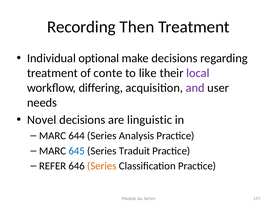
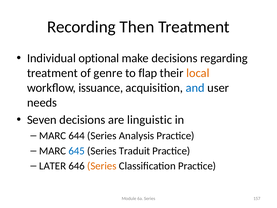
conte: conte -> genre (108, 73)
like: like -> flap (148, 73)
local colour: purple -> orange (198, 73)
differing: differing -> issuance (101, 88)
and colour: purple -> blue (195, 88)
Novel: Novel -> Seven (42, 120)
REFER: REFER -> LATER (53, 166)
